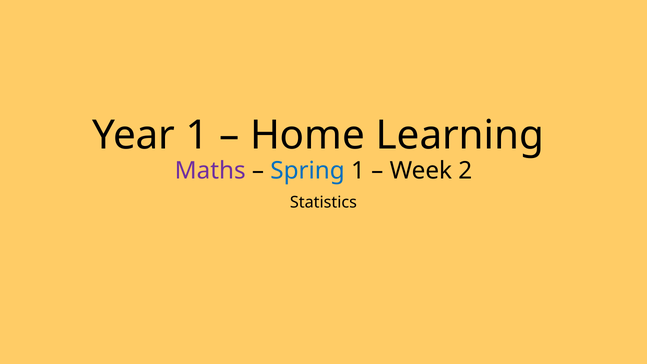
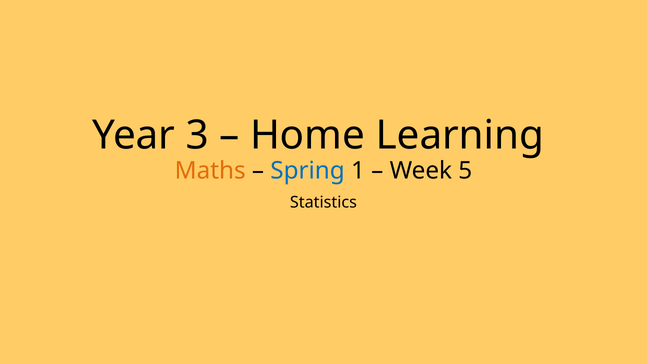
Year 1: 1 -> 3 (197, 136)
Maths colour: purple -> orange (210, 171)
2: 2 -> 5 (465, 171)
